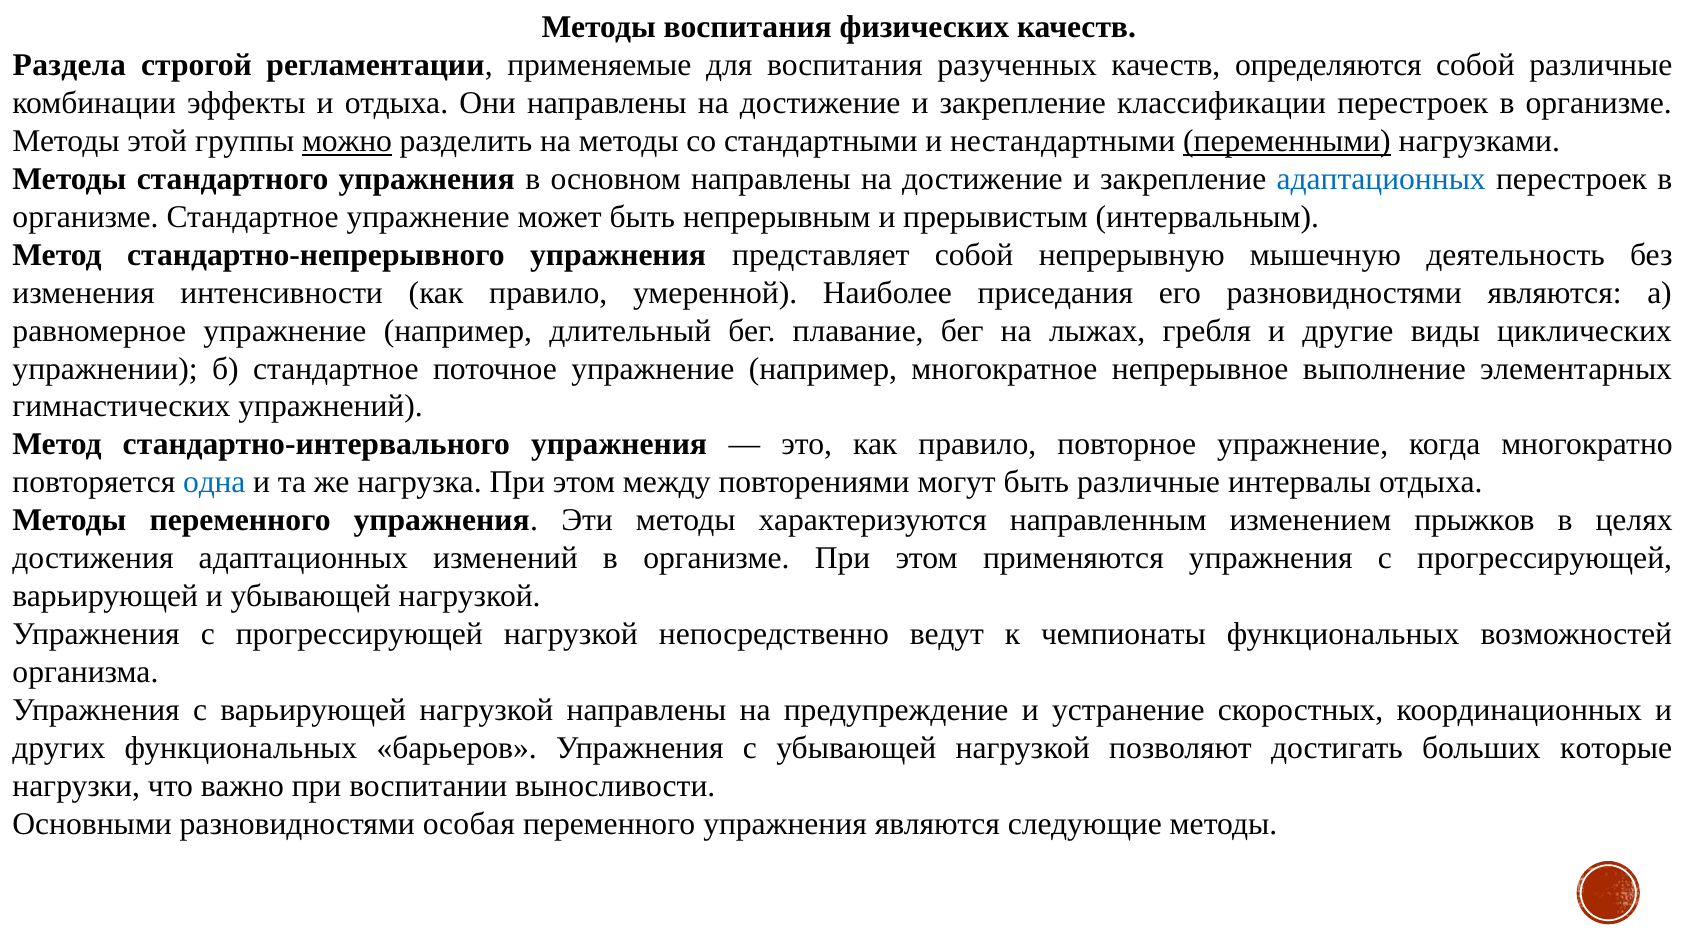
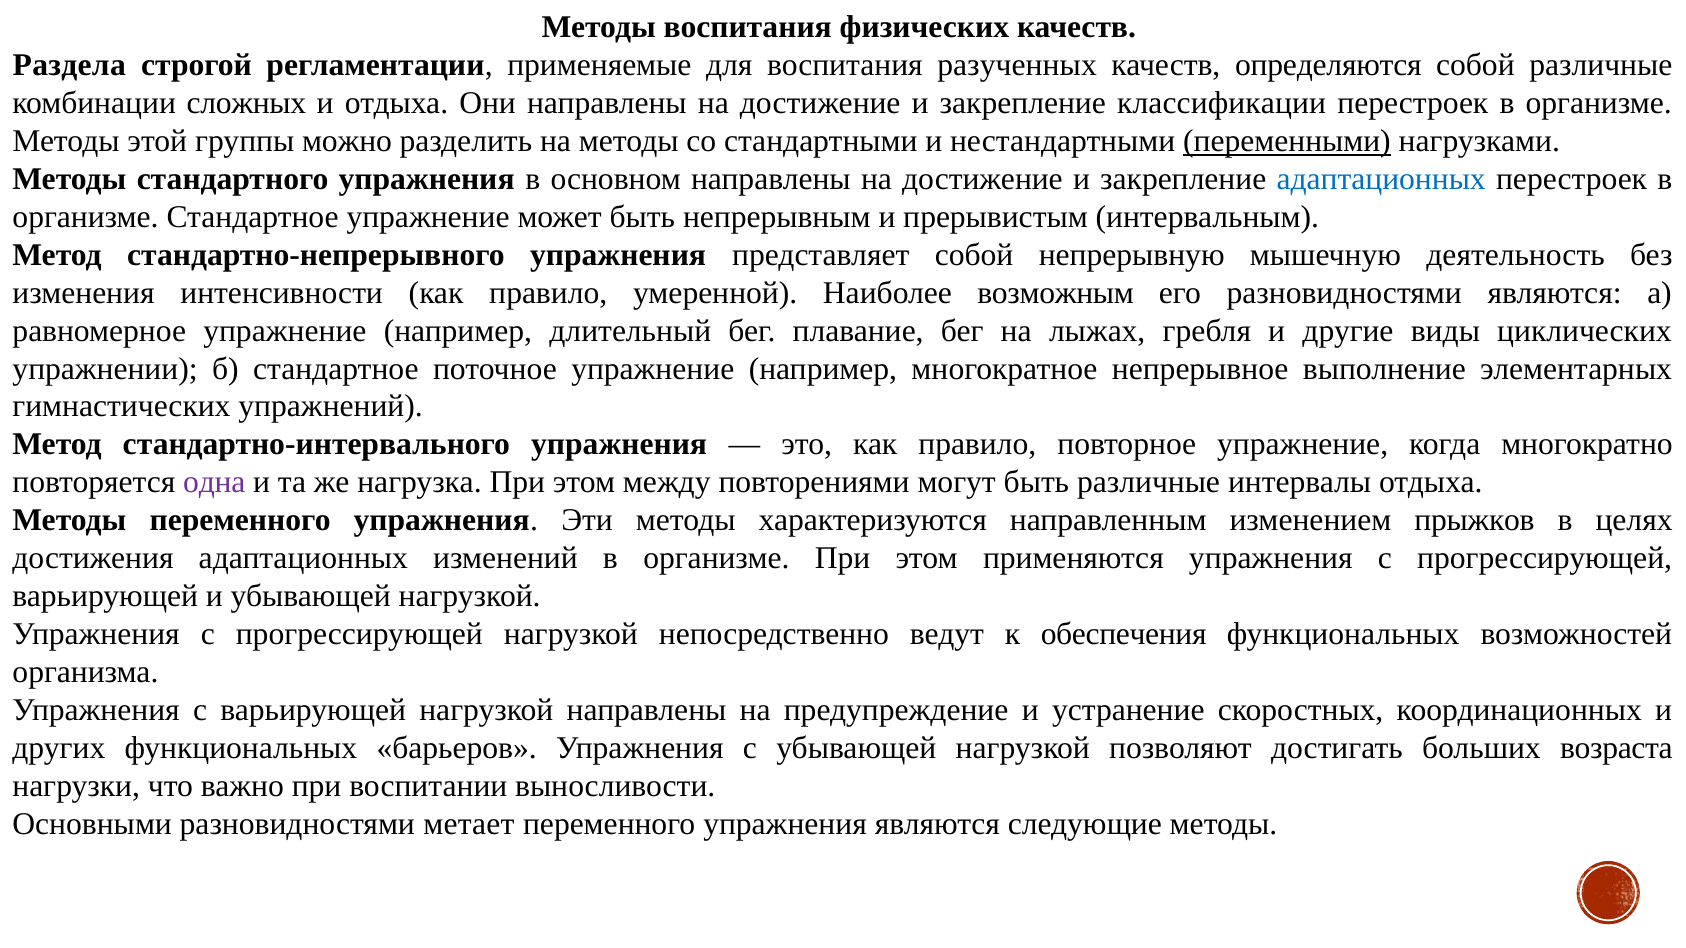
эффекты: эффекты -> сложных (246, 103)
можно underline: present -> none (347, 141)
приседания: приседания -> возможным (1056, 293)
одна colour: blue -> purple (214, 483)
чемпионаты: чемпионаты -> обеспечения (1124, 634)
которые: которые -> возраста (1616, 748)
особая: особая -> метает (469, 824)
